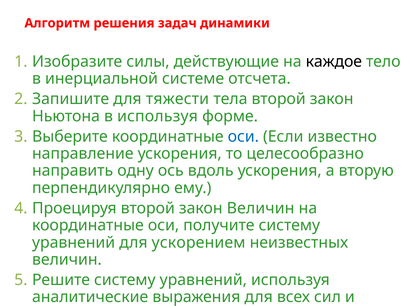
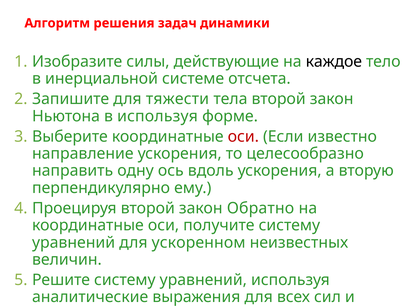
оси colour: blue -> red (243, 136)
закон Величин: Величин -> Обратно (261, 208)
ускорением: ускорением -> ускоренном (199, 242)
